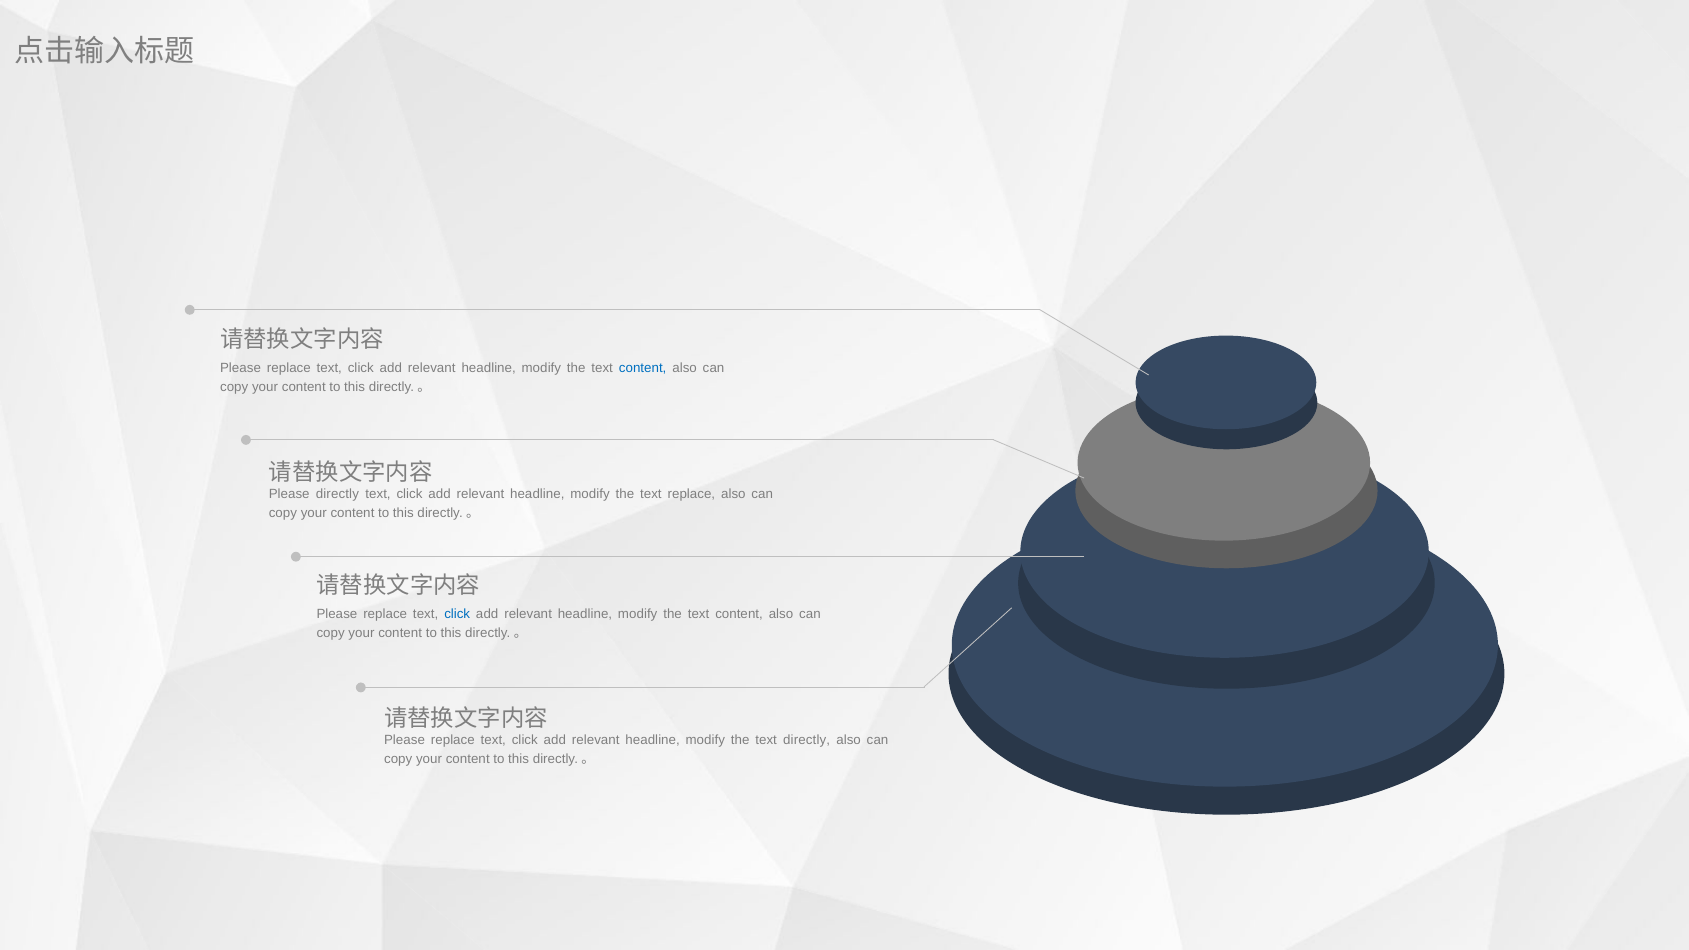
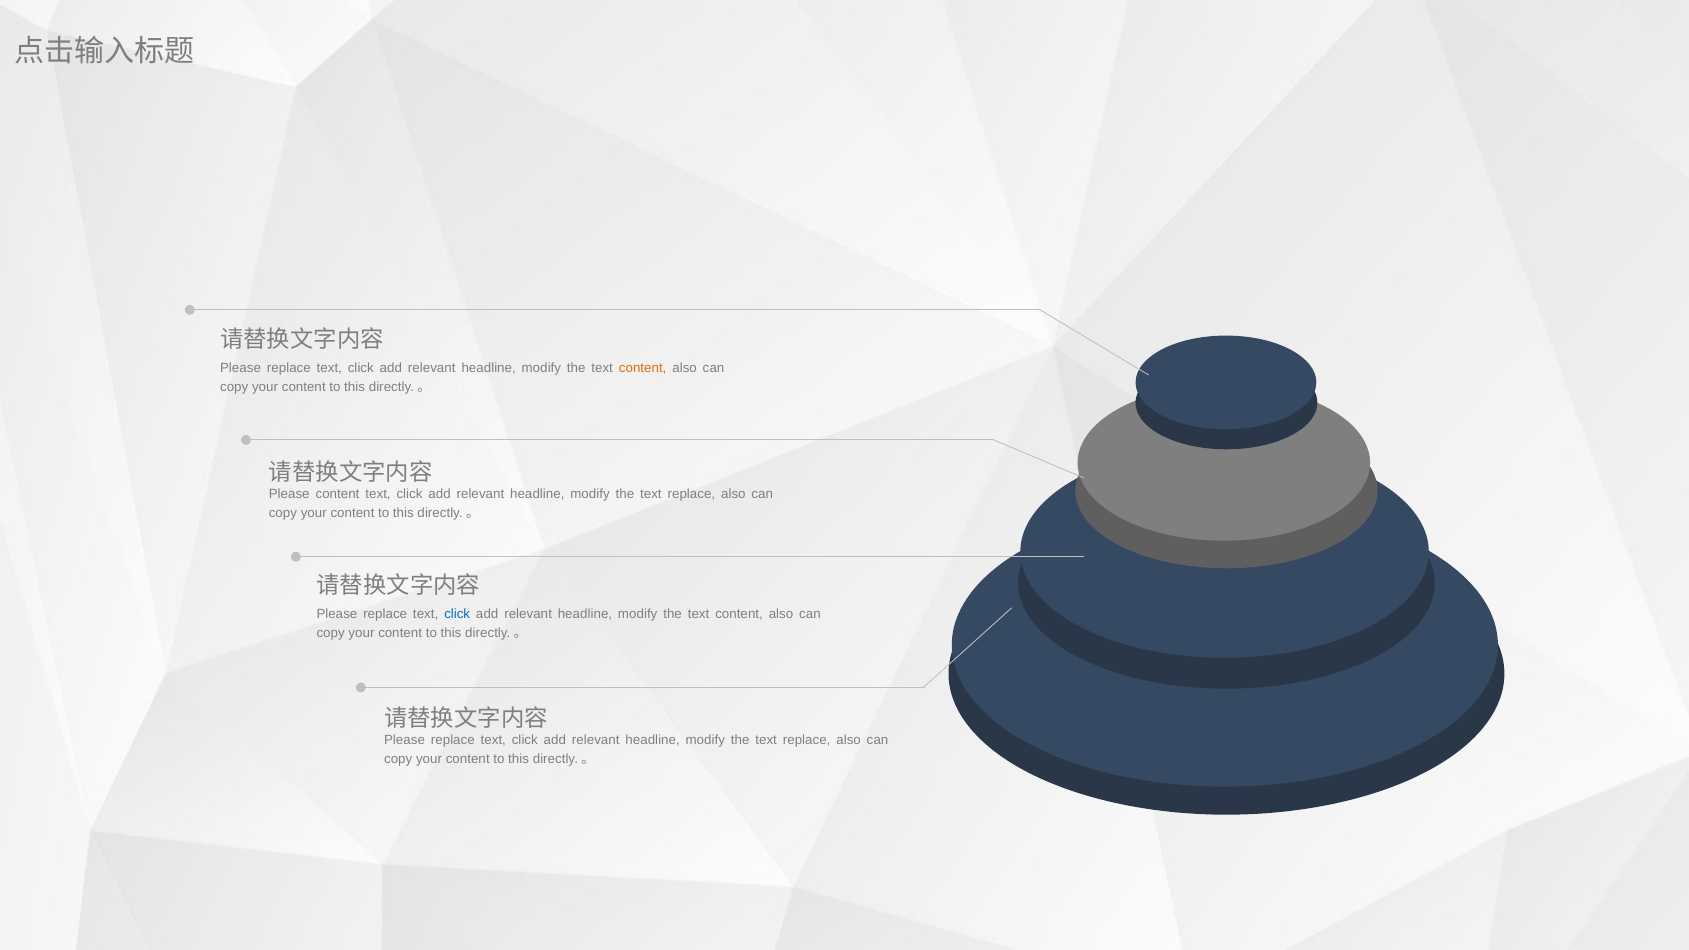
content colour: blue -> orange (643, 368)
Please directly: directly -> content (337, 494)
directly: directly -> replace (807, 740)
